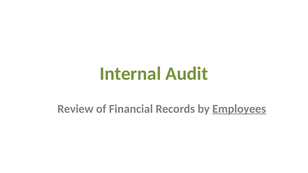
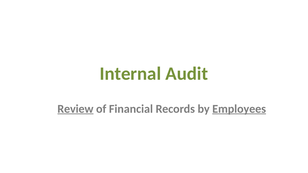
Review underline: none -> present (75, 109)
